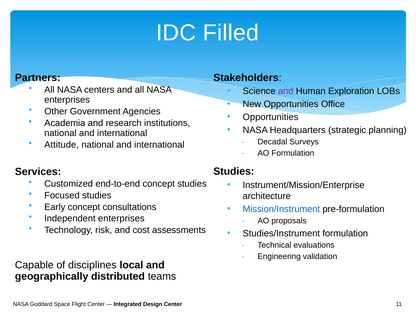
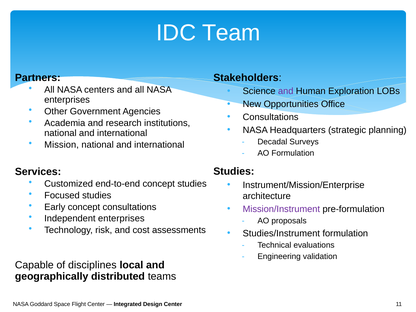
Filled: Filled -> Team (231, 33)
Opportunities: Opportunities -> Consultations (271, 117)
Attitude: Attitude -> Mission (62, 145)
Mission/Instrument colour: blue -> purple (281, 209)
